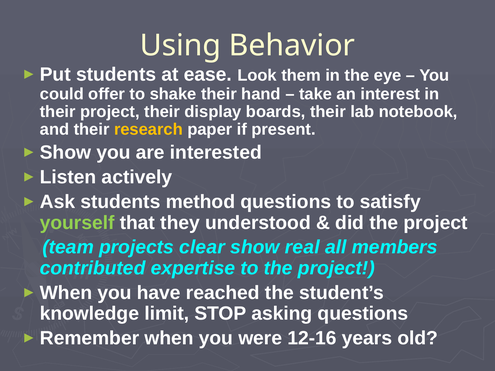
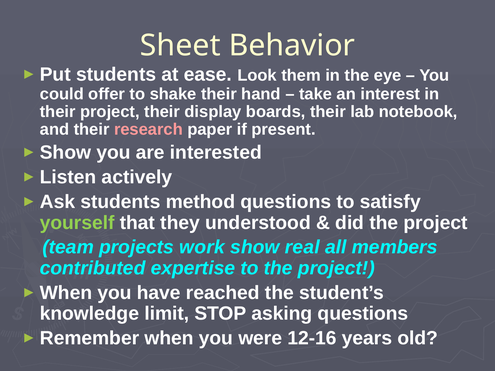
Using: Using -> Sheet (180, 45)
research colour: yellow -> pink (148, 130)
clear: clear -> work (202, 247)
